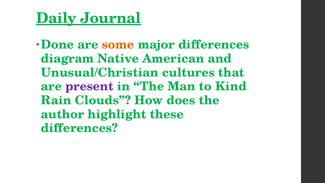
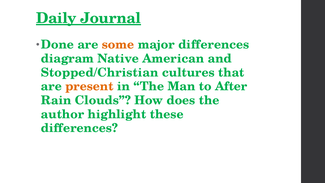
Unusual/Christian: Unusual/Christian -> Stopped/Christian (100, 72)
present colour: purple -> orange (89, 86)
Kind: Kind -> After (231, 86)
